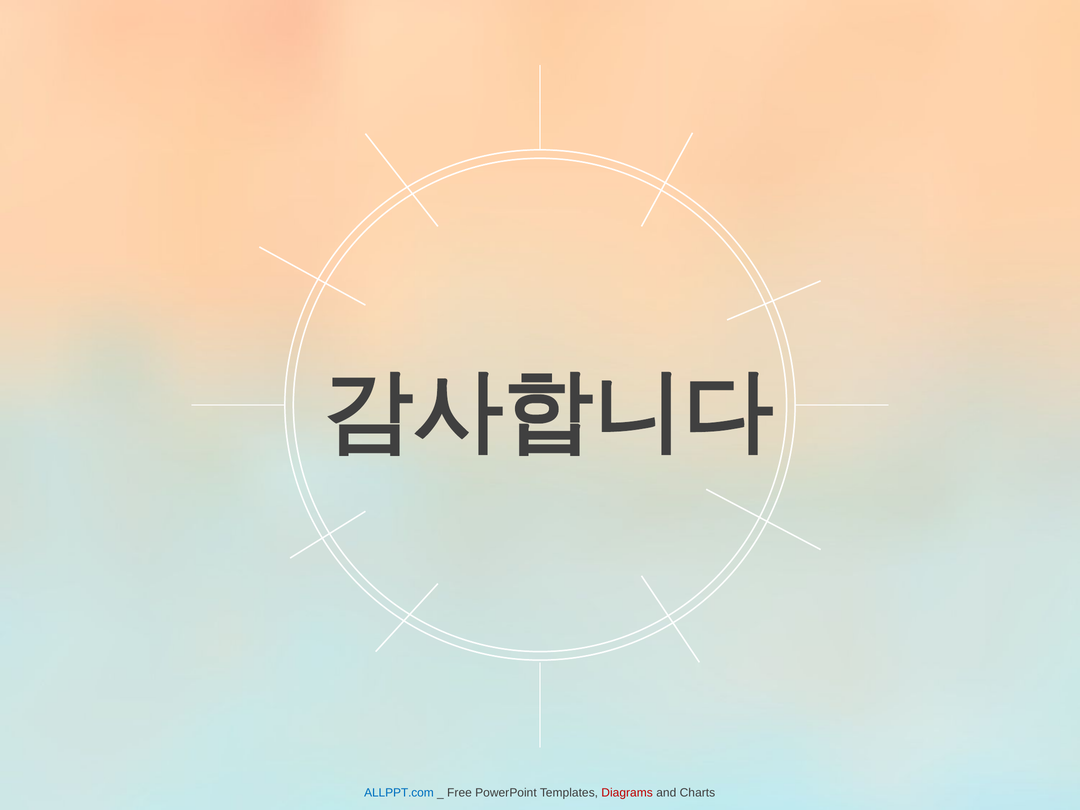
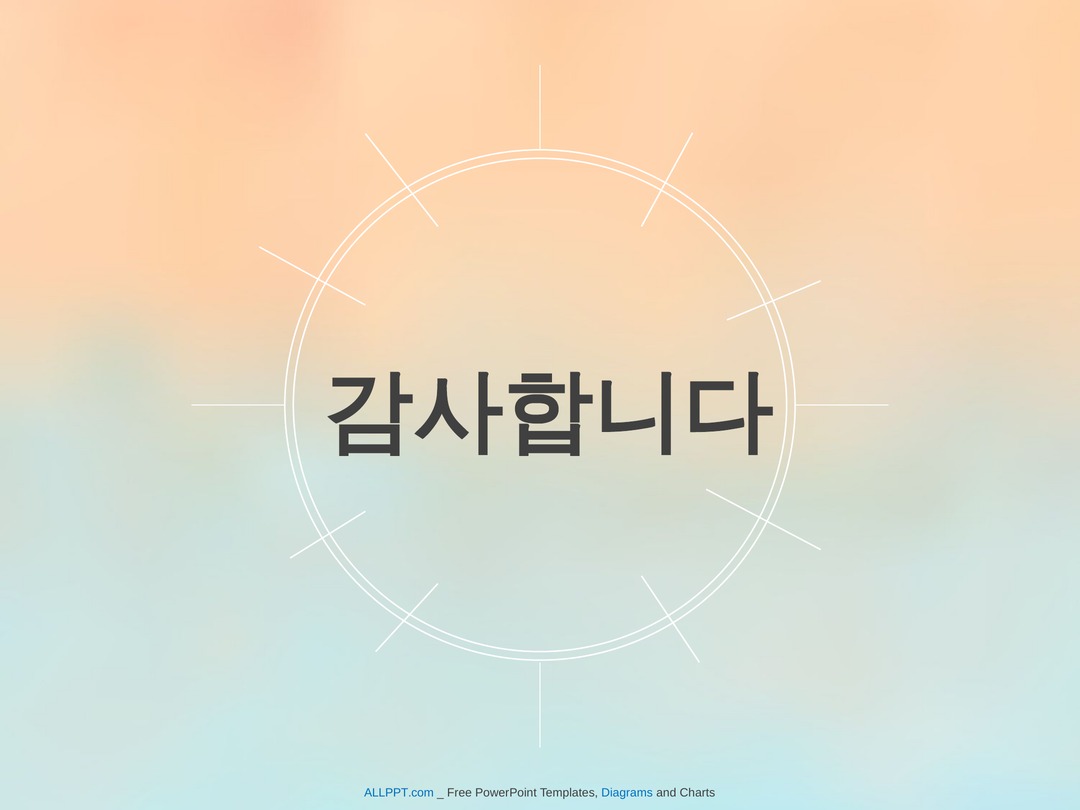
Diagrams colour: red -> blue (627, 793)
